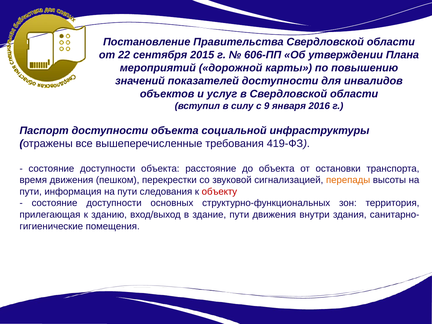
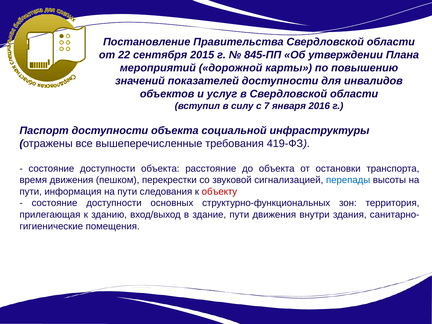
606-ПП: 606-ПП -> 845-ПП (263, 55)
9: 9 -> 7 (267, 106)
перепады colour: orange -> blue (348, 180)
